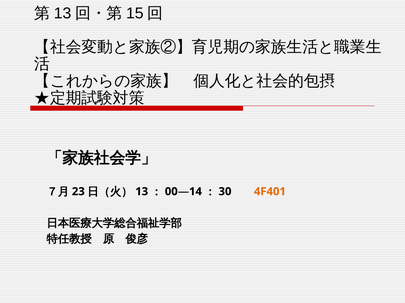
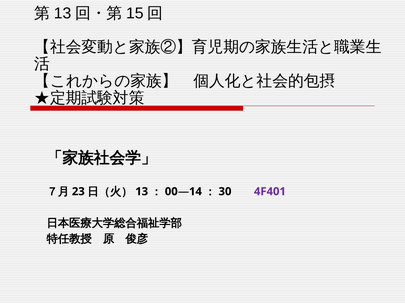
4F401 colour: orange -> purple (270, 192)
